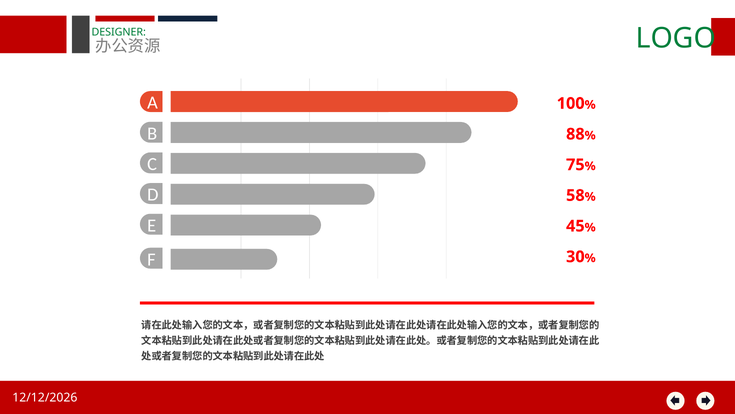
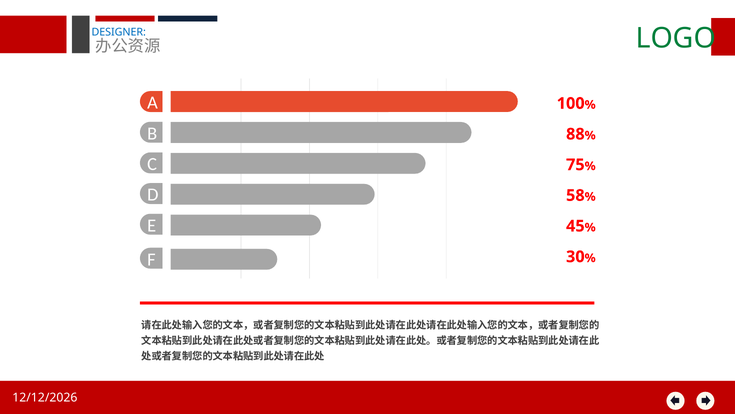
DESIGNER colour: green -> blue (119, 32)
